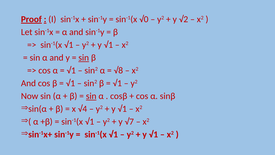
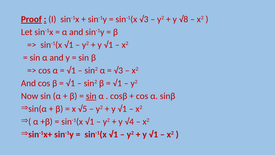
sin-1(x √0: √0 -> √3 (144, 19)
√2: √2 -> √8 (184, 19)
sin underline: present -> none (84, 58)
√8: √8 -> √3 (118, 70)
√4: √4 -> √5 (82, 109)
√7: √7 -> √4 (129, 121)
